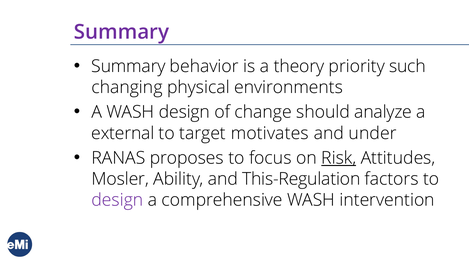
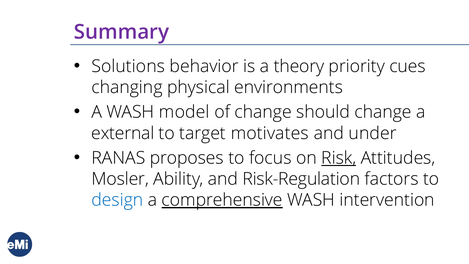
Summary: Summary -> Solutions (128, 66)
such: such -> cues (407, 66)
WASH design: design -> model (184, 112)
should analyze: analyze -> change (383, 112)
This-Regulation: This-Regulation -> Risk-Regulation (301, 179)
design colour: purple -> blue (117, 200)
comprehensive underline: none -> present (222, 200)
